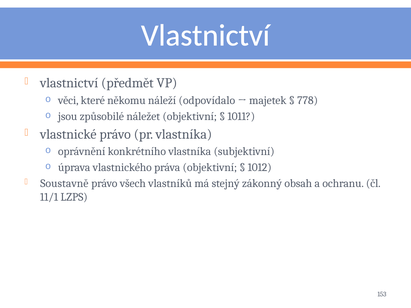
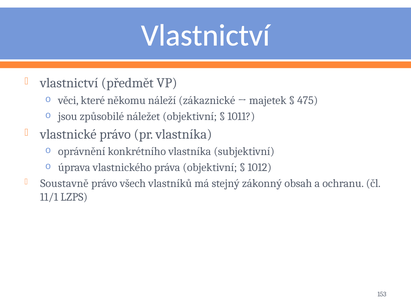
odpovídalo: odpovídalo -> zákaznické (207, 100)
778: 778 -> 475 (308, 100)
